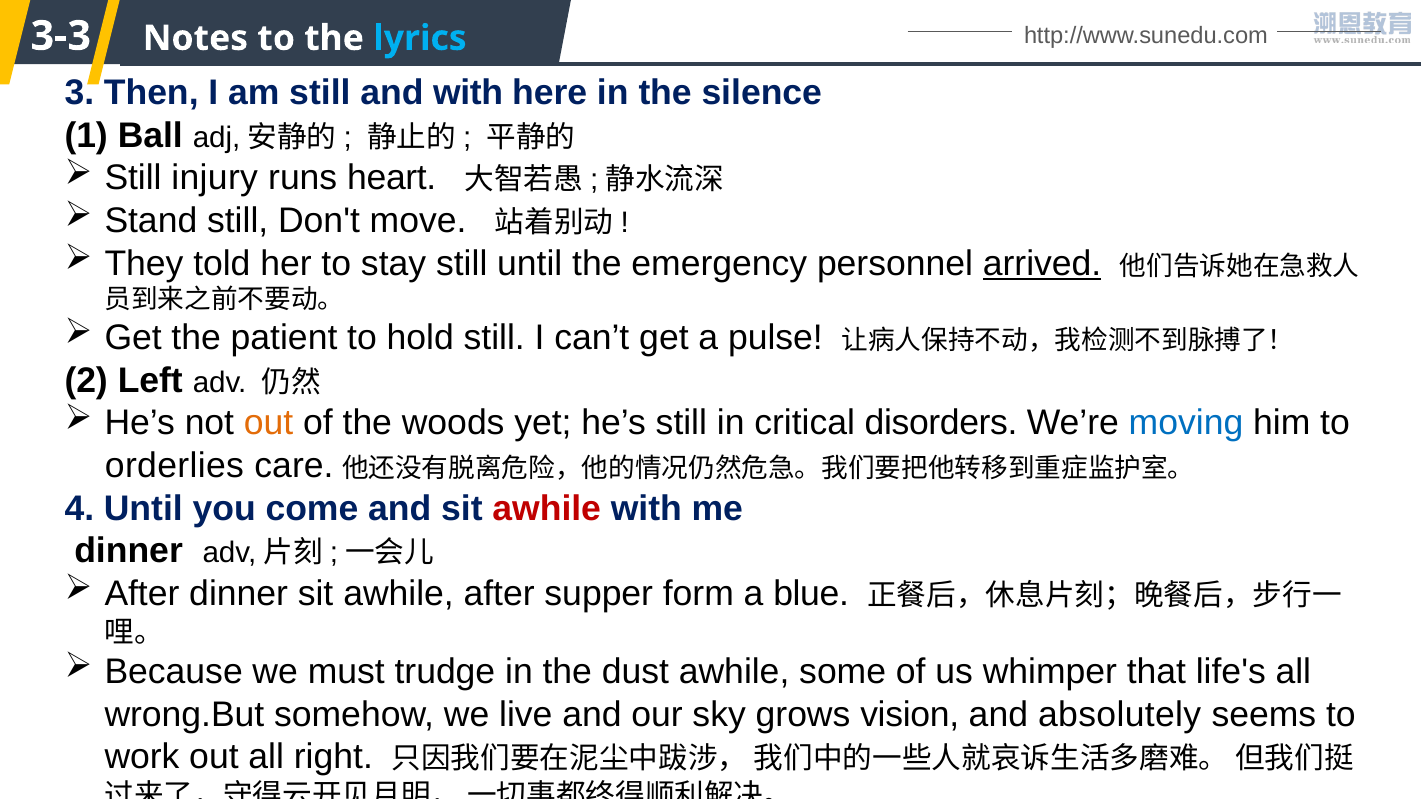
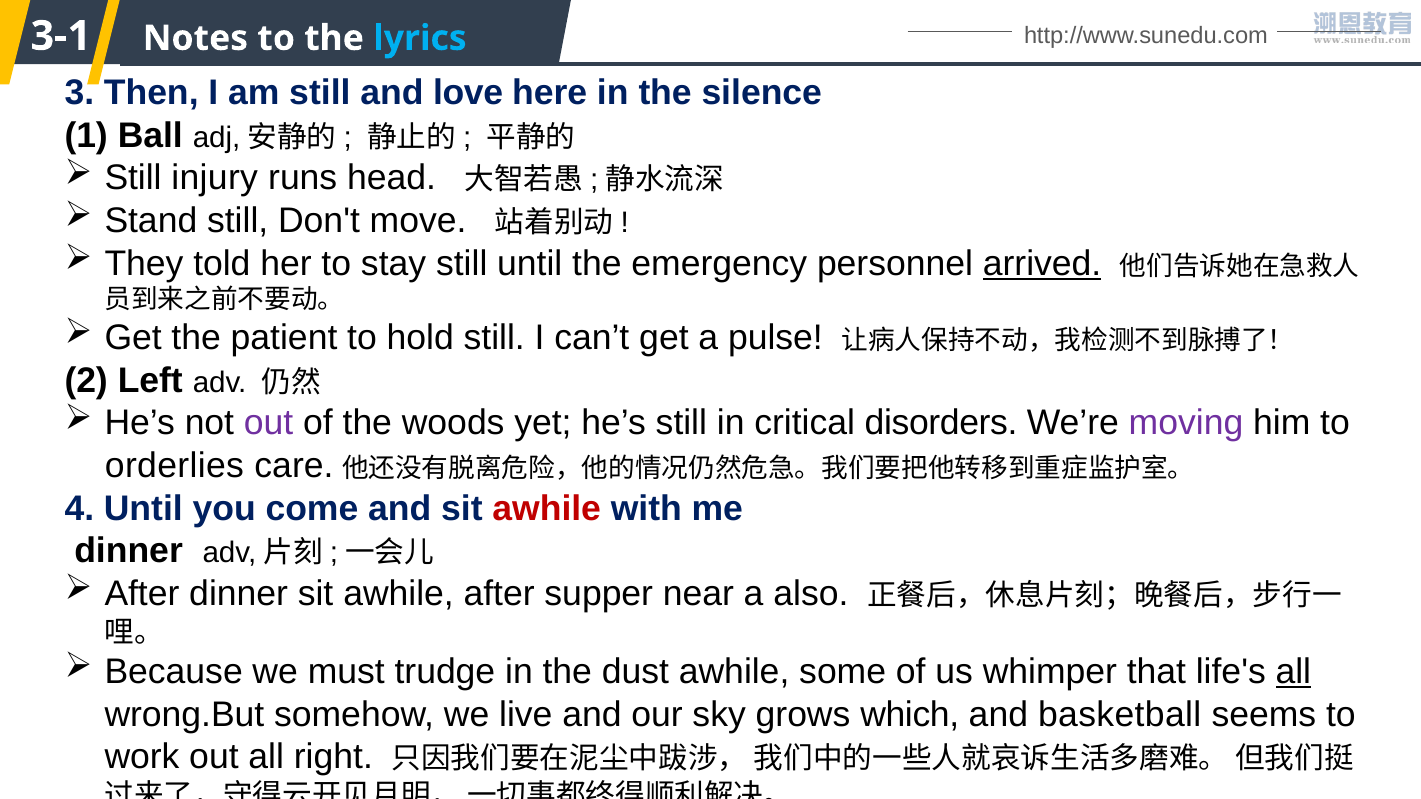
3-3: 3-3 -> 3-1 (61, 36)
and with: with -> love (468, 93)
heart: heart -> head (392, 178)
out colour: orange -> purple (269, 423)
moving colour: blue -> purple (1186, 423)
form: form -> near (698, 594)
blue: blue -> also (811, 594)
all underline: none -> present (1293, 672)
vision: vision -> which (910, 715)
absolutely: absolutely -> basketball (1120, 715)
